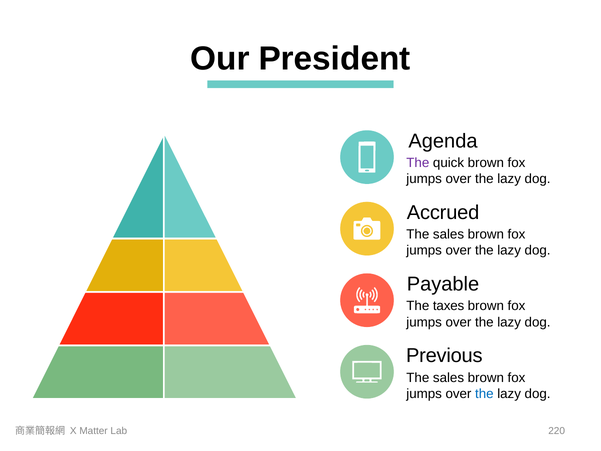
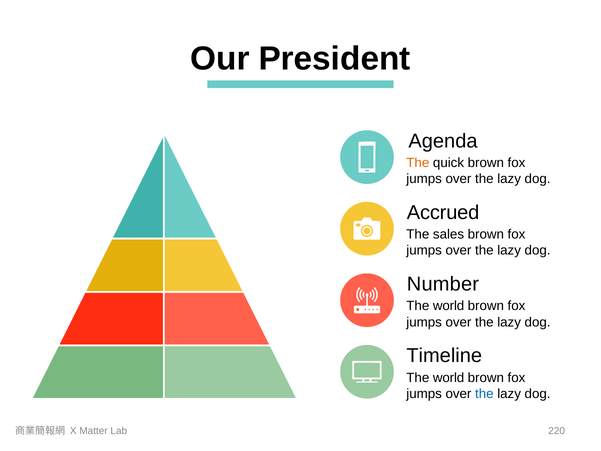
The colour: purple -> orange (418, 163)
Payable: Payable -> Number (443, 284)
taxes: taxes -> world (449, 306)
Previous: Previous -> Timeline (444, 355)
sales: sales -> world (449, 377)
